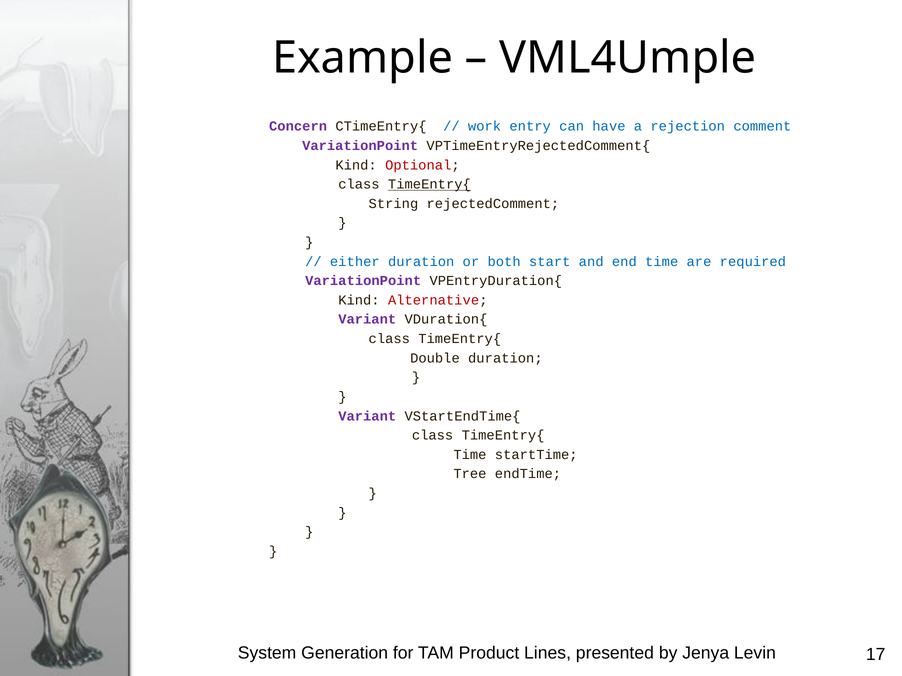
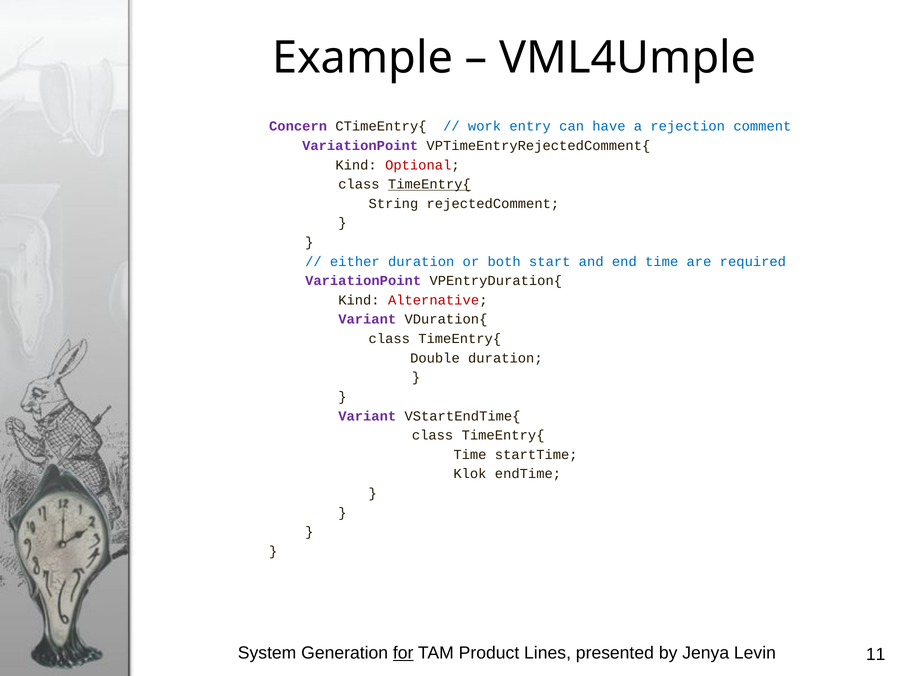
Tree: Tree -> Klok (470, 474)
for underline: none -> present (403, 654)
17: 17 -> 11 (876, 655)
